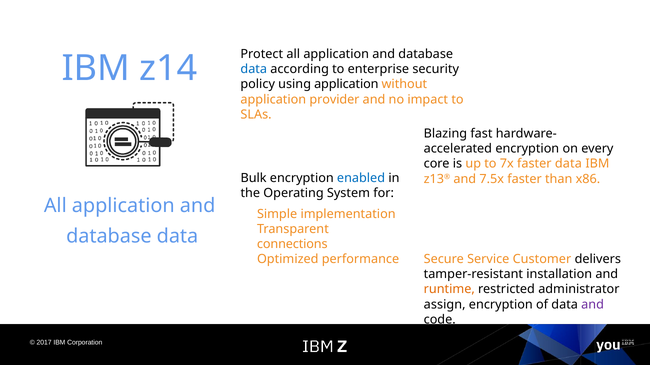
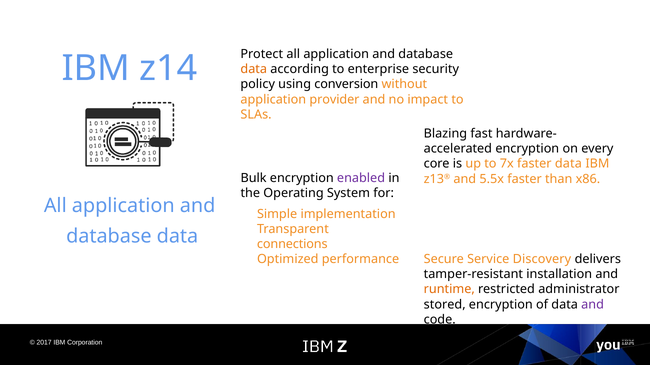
data colour: blue -> orange (254, 69)
using application: application -> conversion (346, 84)
enabled colour: blue -> purple (361, 178)
7.5x: 7.5x -> 5.5x (492, 179)
Customer: Customer -> Discovery (542, 259)
assign: assign -> stored (445, 305)
